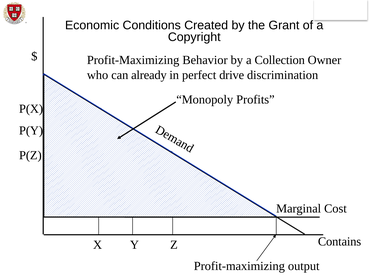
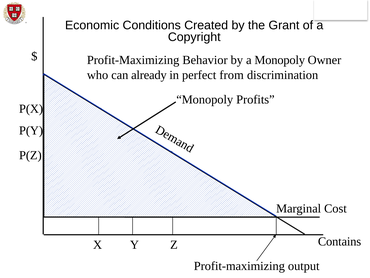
a Collection: Collection -> Monopoly (280, 60)
drive: drive -> from (232, 75)
